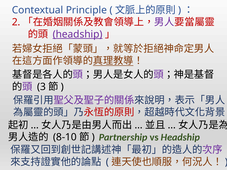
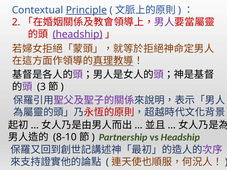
Principle underline: none -> present (86, 10)
